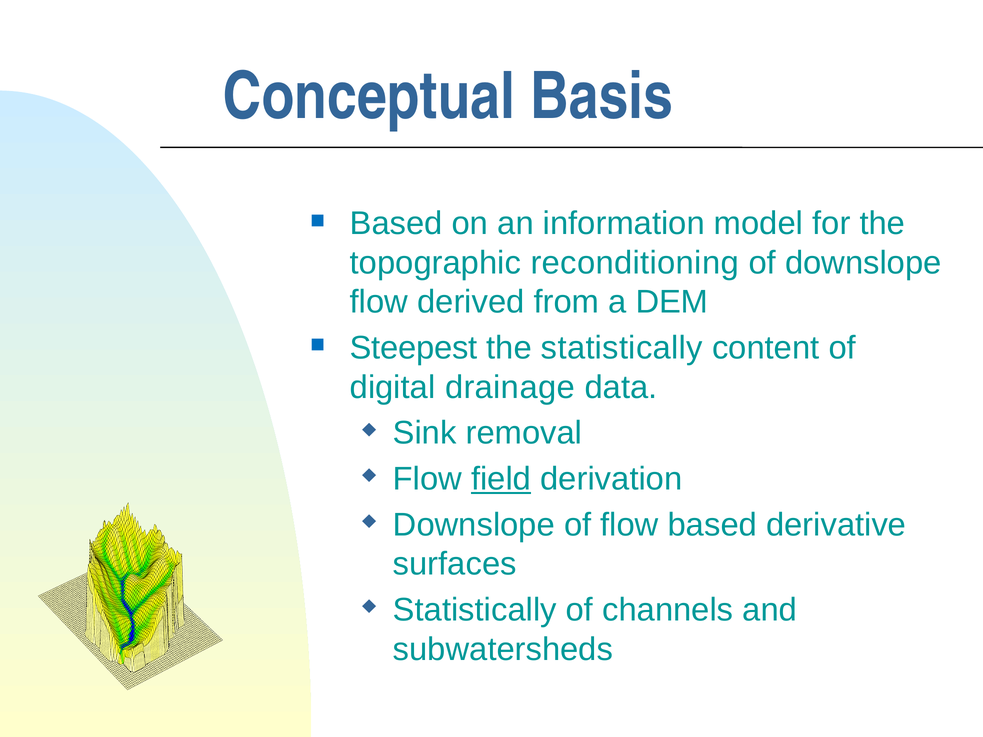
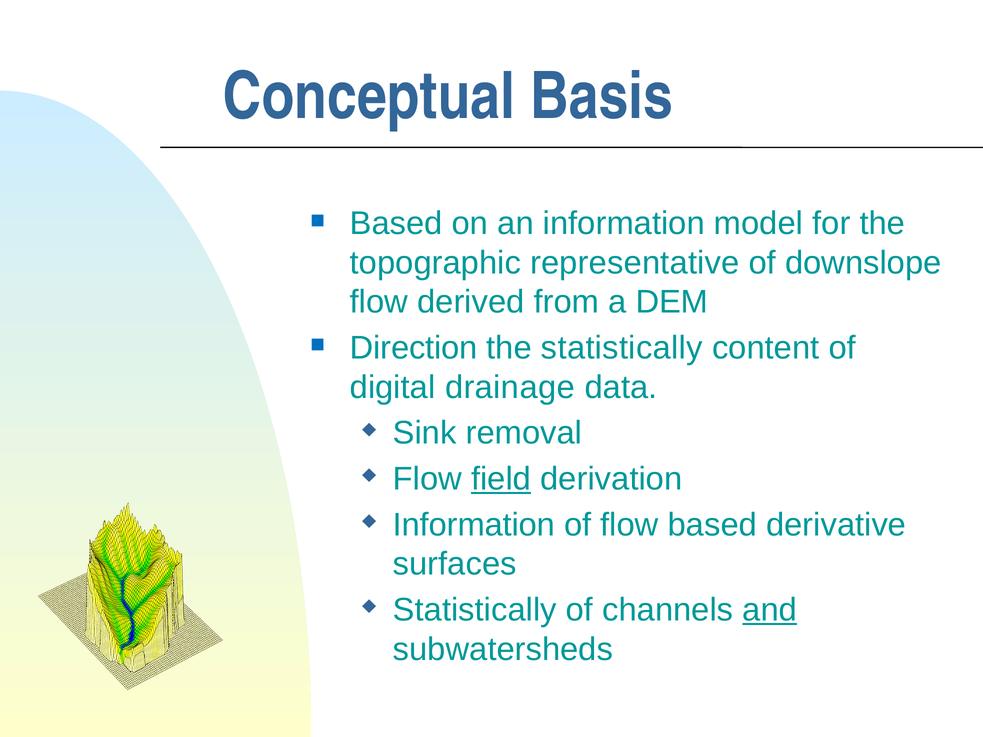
reconditioning: reconditioning -> representative (635, 263)
Steepest: Steepest -> Direction (414, 348)
Downslope: Downslope -> Information (474, 525)
and underline: none -> present (770, 610)
